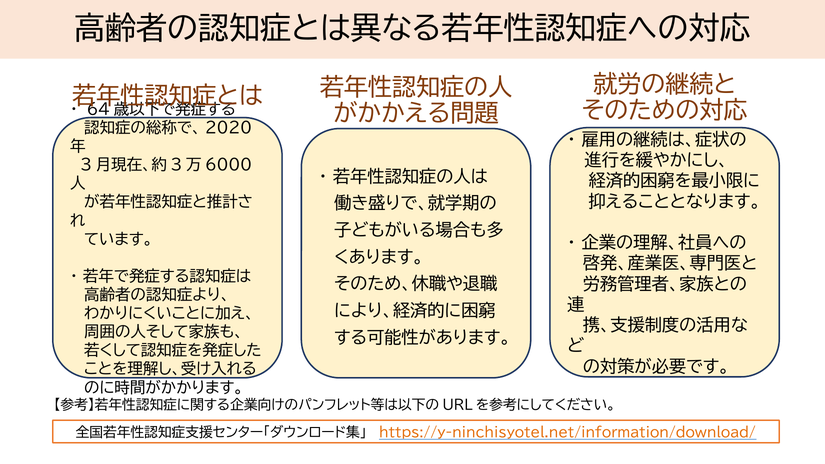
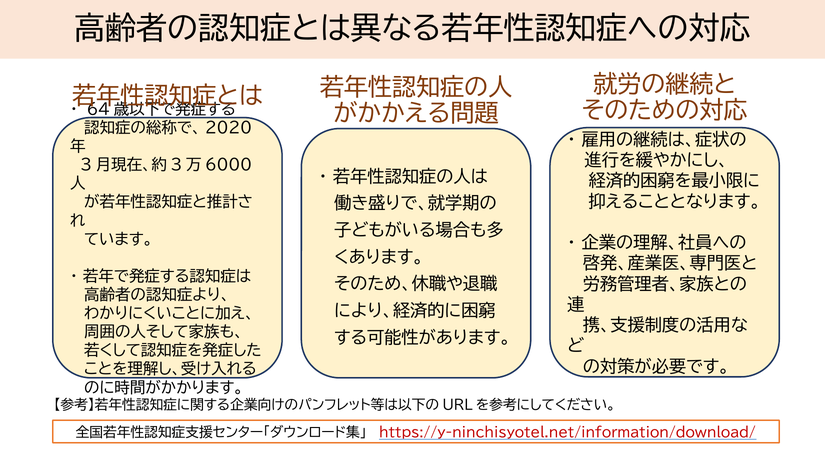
https://y-ninchisyotel.net/information/download/ colour: orange -> red (567, 433)
